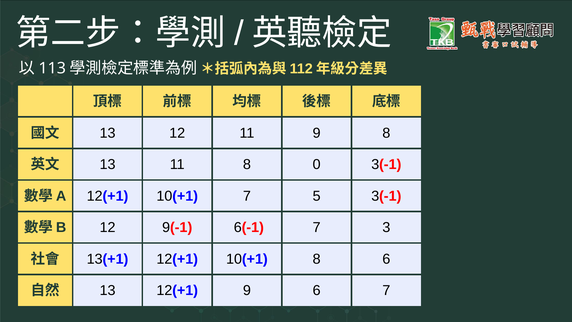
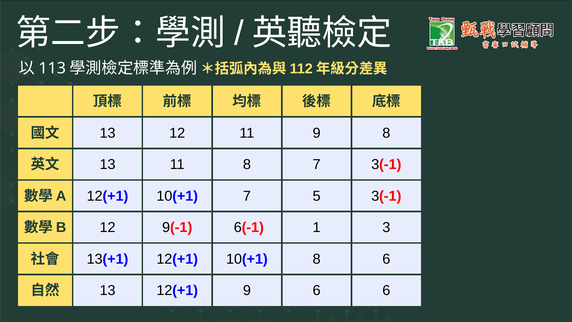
8 0: 0 -> 7 (317, 164)
6(-1 7: 7 -> 1 (317, 227)
6 7: 7 -> 6 (386, 290)
